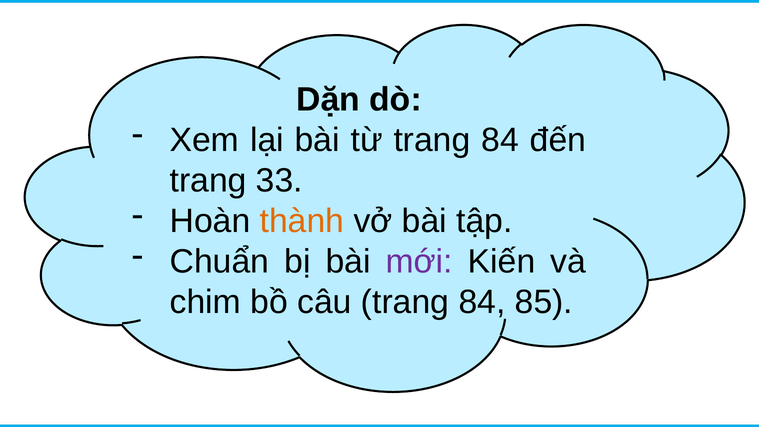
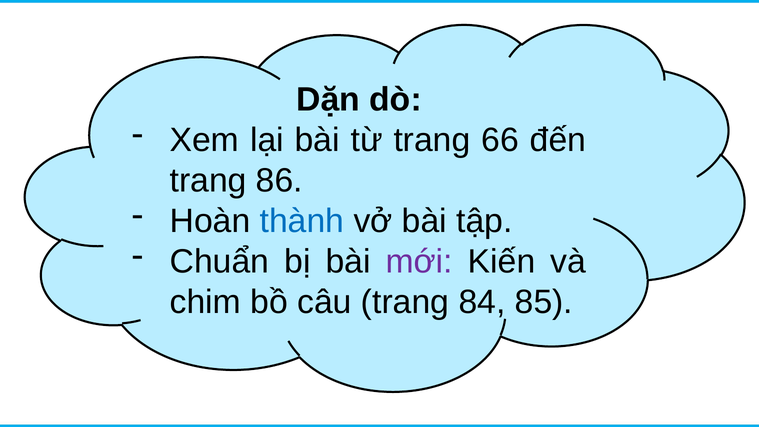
từ trang 84: 84 -> 66 (500, 140)
33: 33 -> 86 (279, 181)
thành colour: orange -> blue (302, 221)
